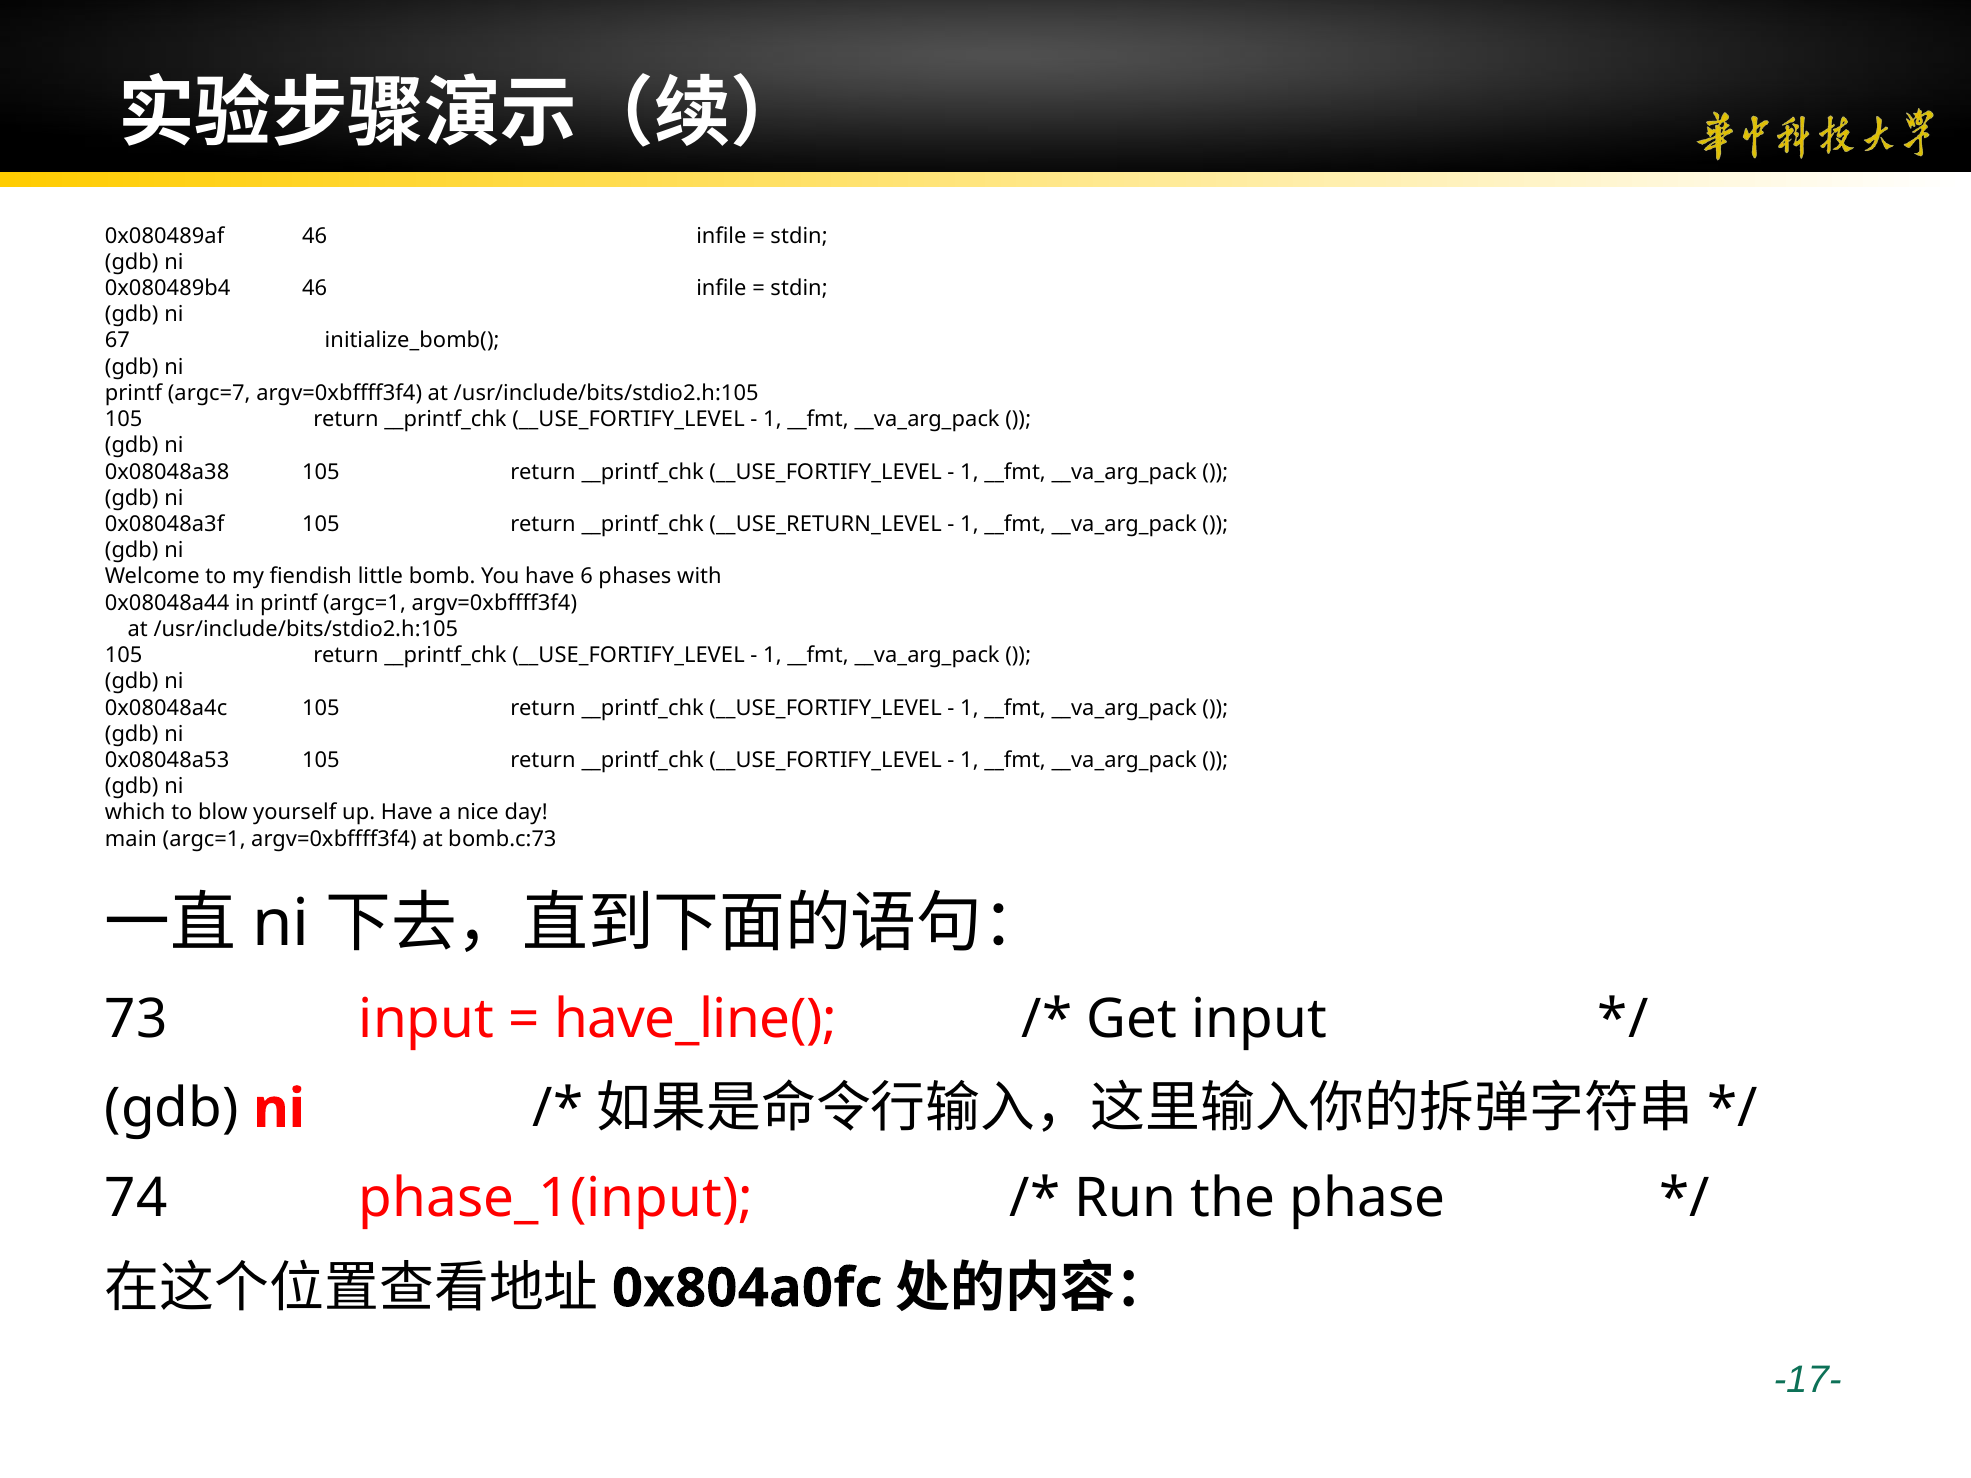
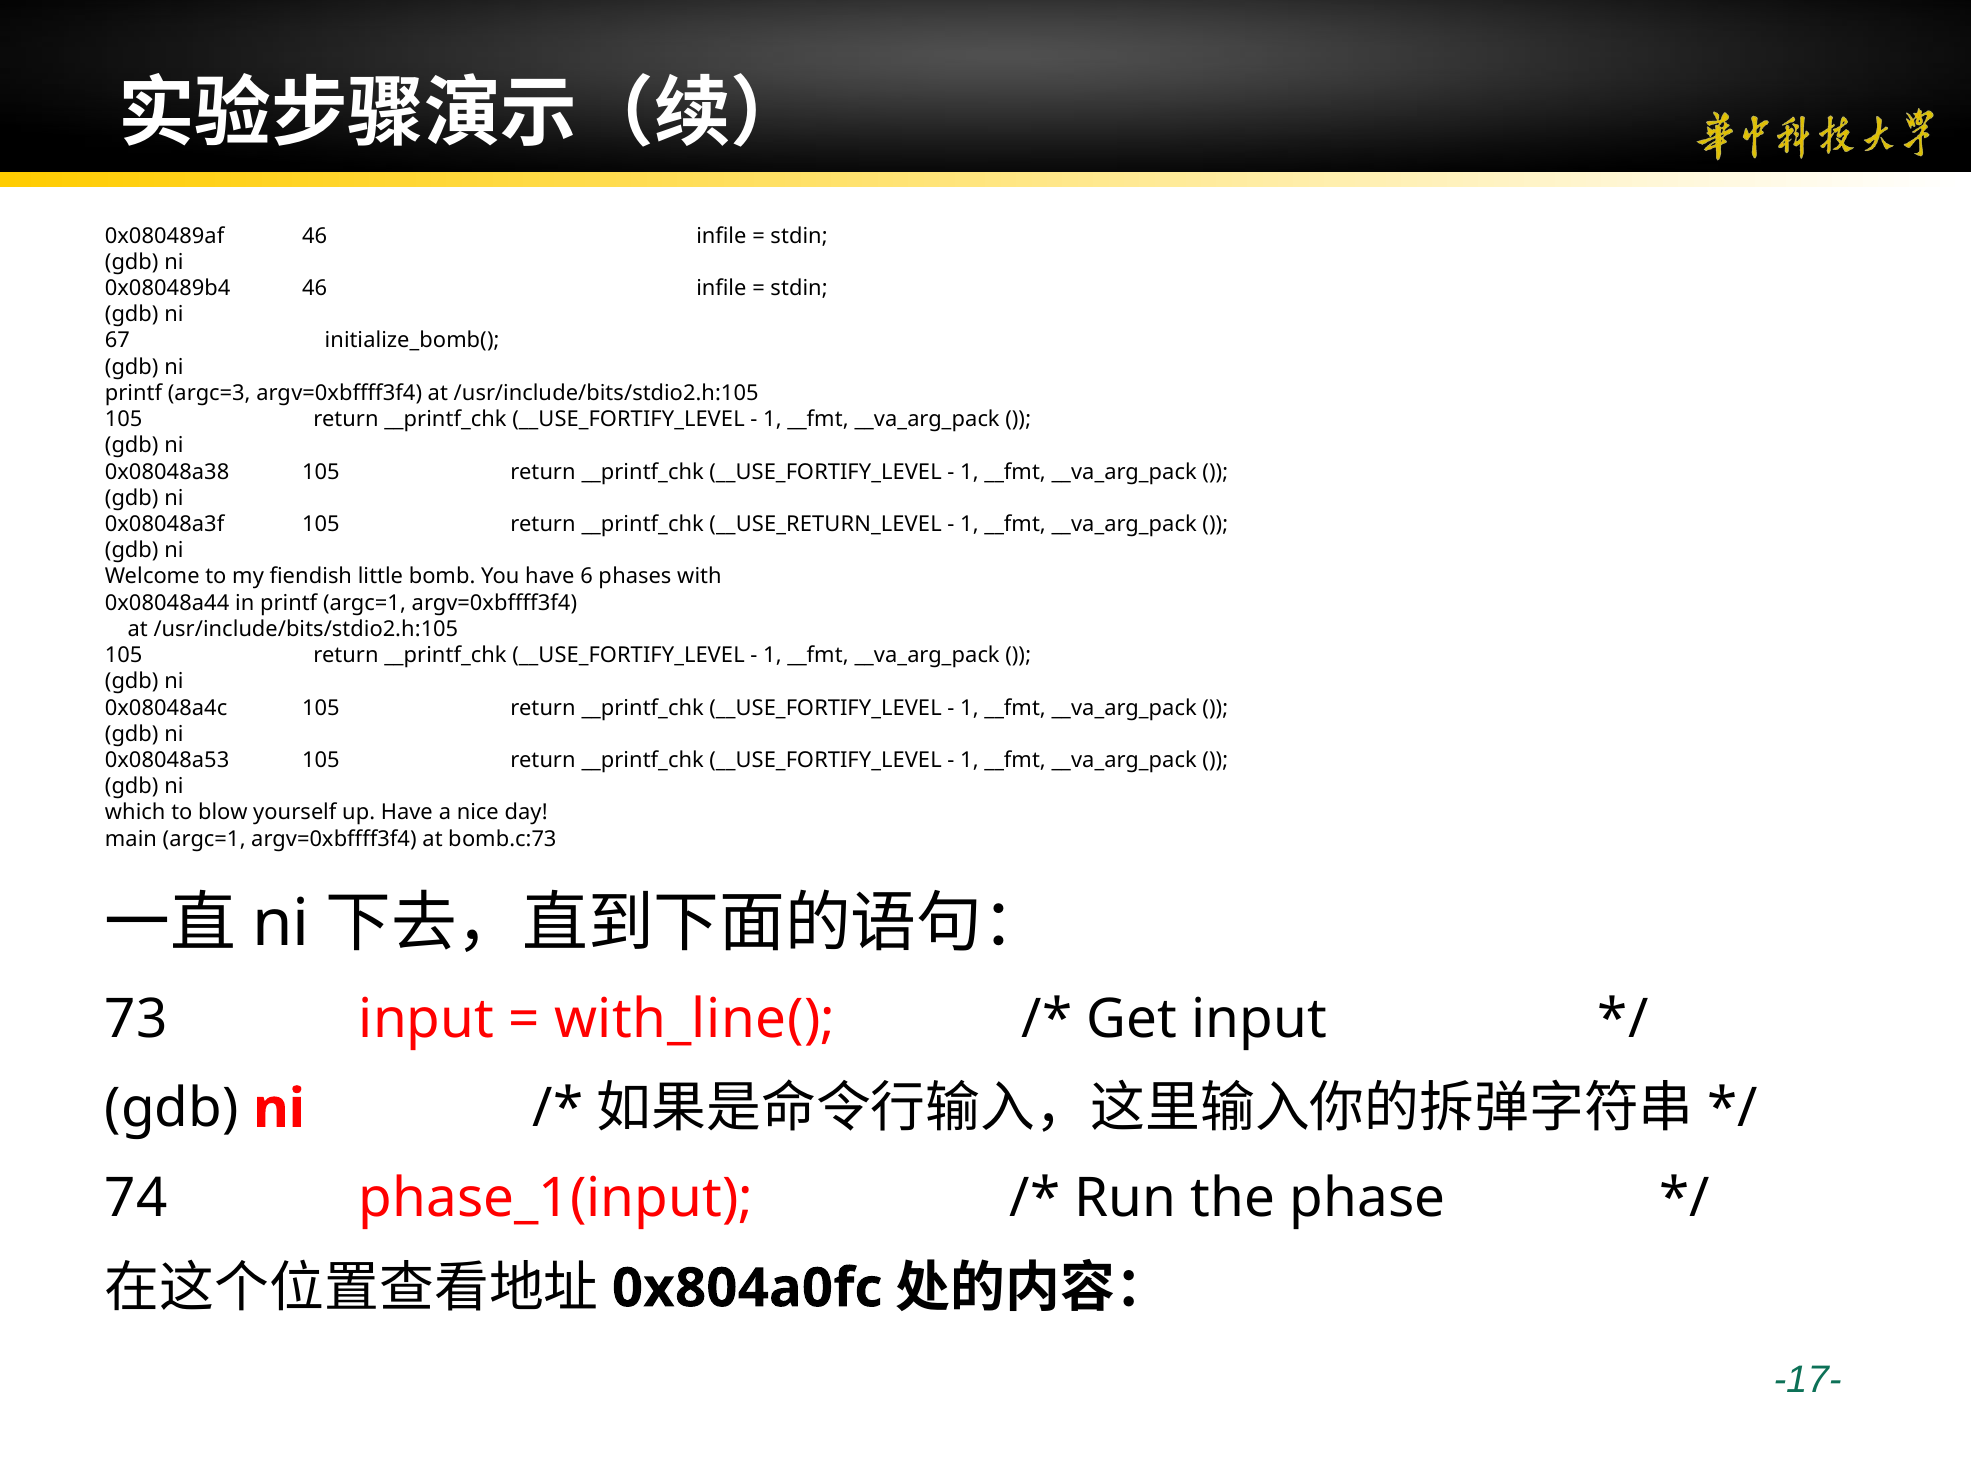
argc=7: argc=7 -> argc=3 (209, 393)
have_line(: have_line( -> with_line( (695, 1019)
